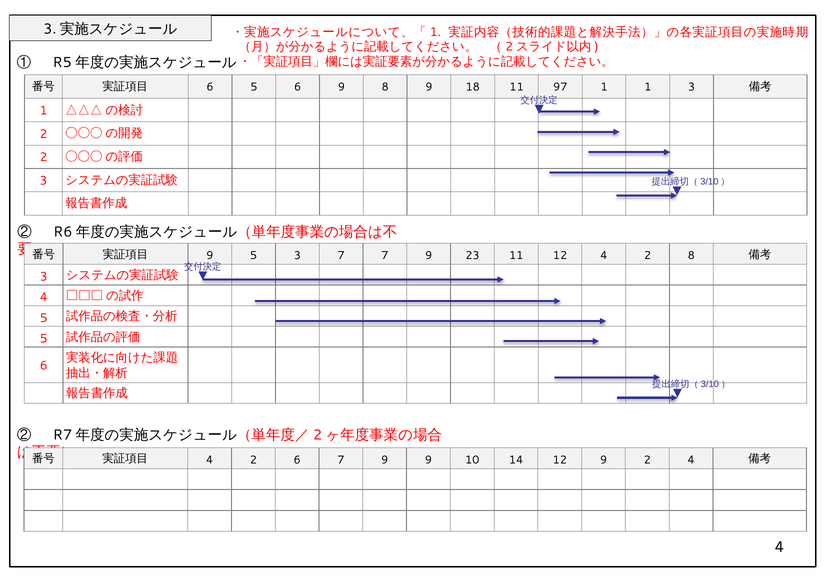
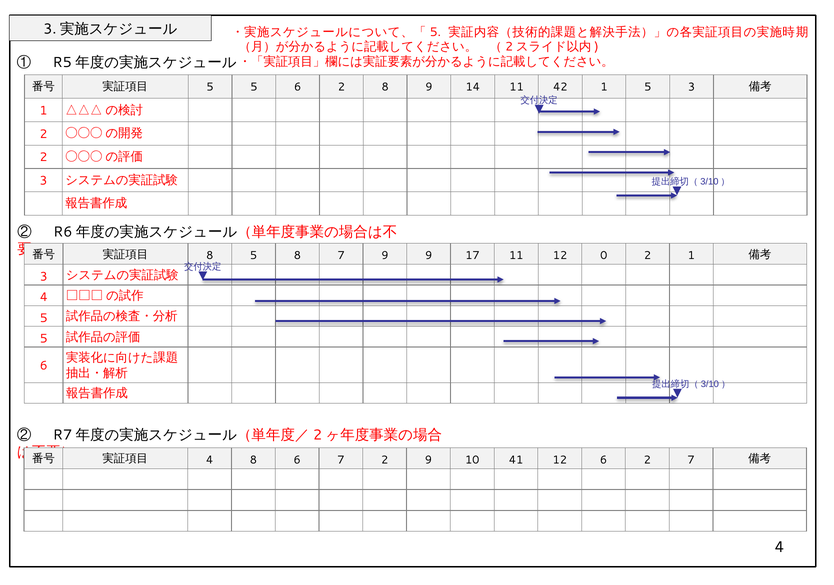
1: 1 -> 5 (435, 32)
6: 6 -> 5 (210, 87)
5 6 9: 9 -> 2 (341, 87)
18: 18 -> 14 (473, 87)
97: 97 -> 42 (560, 87)
1 1: 1 -> 5 (648, 87)
9: 9 -> 8 (210, 256)
5 3: 3 -> 8 (297, 256)
7 7: 7 -> 9 (385, 256)
23: 23 -> 17 (472, 256)
12 4: 4 -> 0 (604, 256)
2 8: 8 -> 1 (691, 256)
2: 2 -> 8 (253, 460)
6 7 9: 9 -> 2 (385, 460)
14: 14 -> 41 (516, 460)
12 9: 9 -> 6 (604, 460)
2 4: 4 -> 7 (691, 460)
